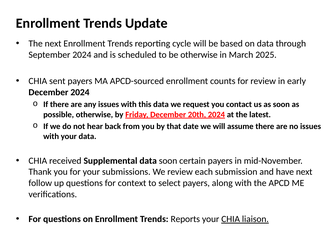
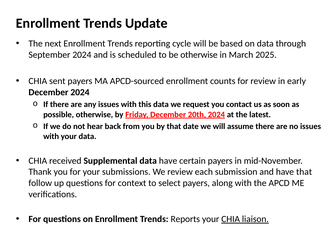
data soon: soon -> have (168, 161)
have next: next -> that (304, 172)
